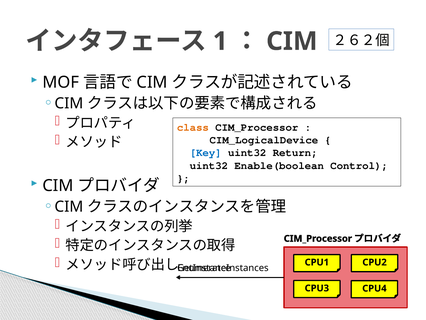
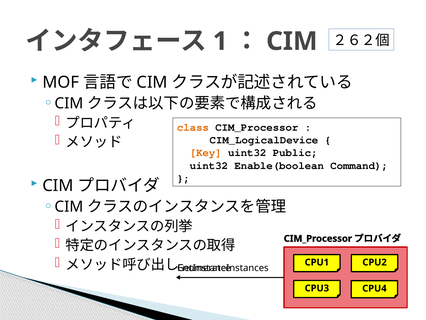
Key colour: blue -> orange (206, 153)
Return: Return -> Public (295, 153)
Control: Control -> Command (359, 165)
